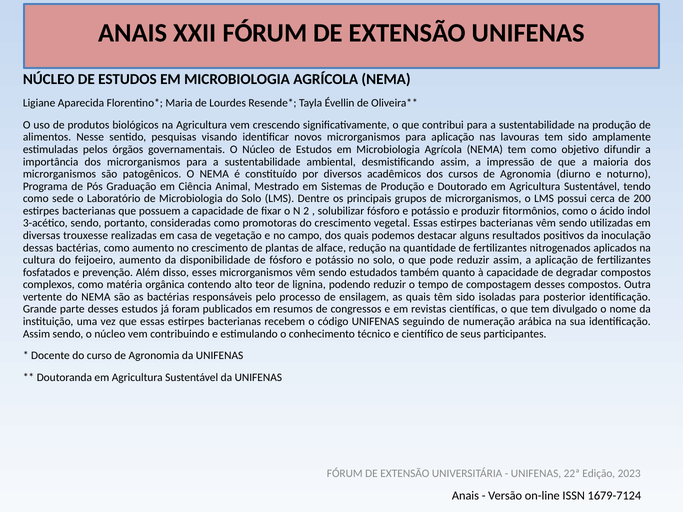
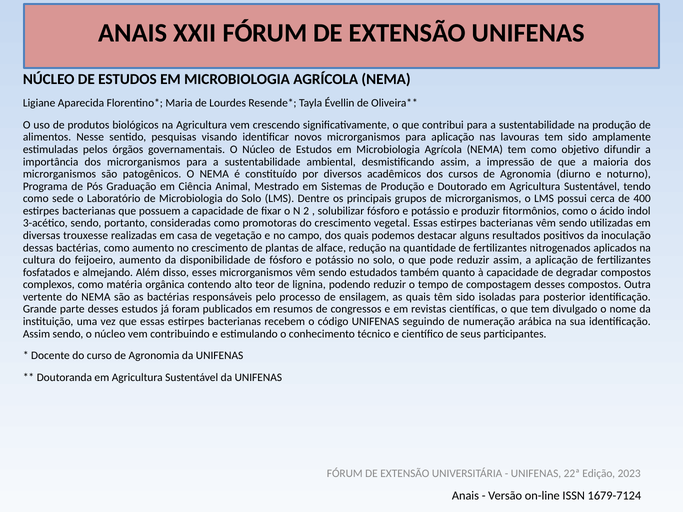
200: 200 -> 400 (642, 199)
prevenção: prevenção -> almejando (108, 272)
